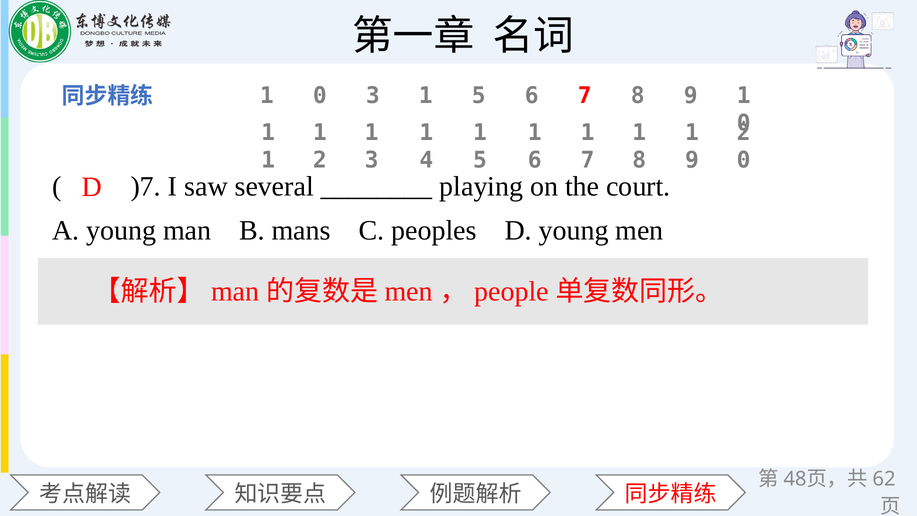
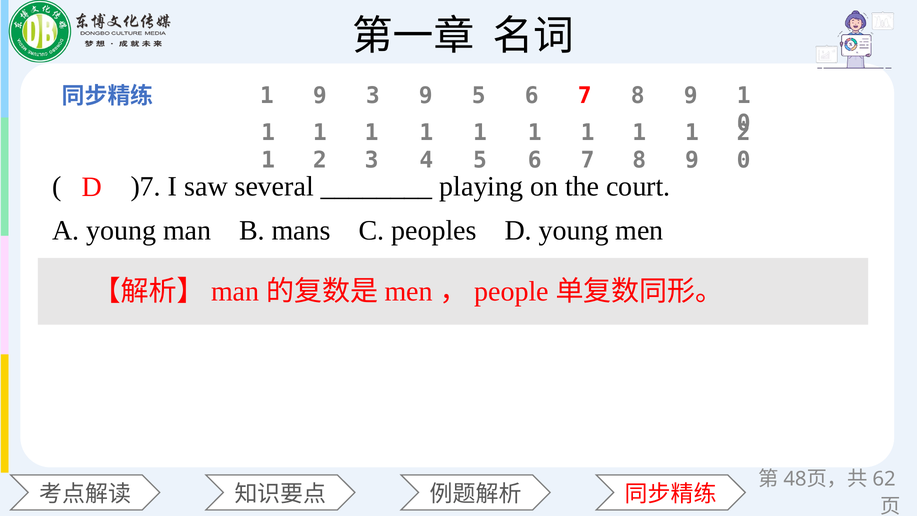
0: 0 -> 9 (320, 96)
1: 1 -> 9 (426, 96)
